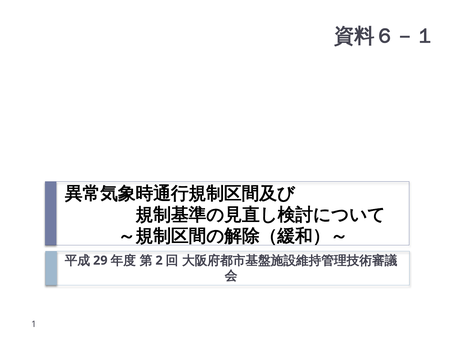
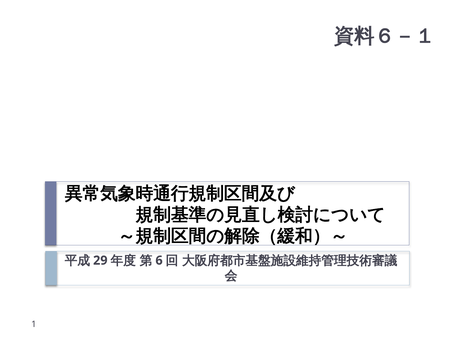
2: 2 -> 6 (159, 261)
